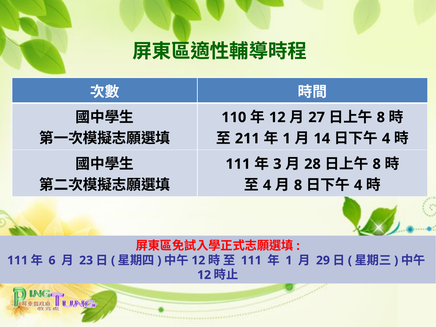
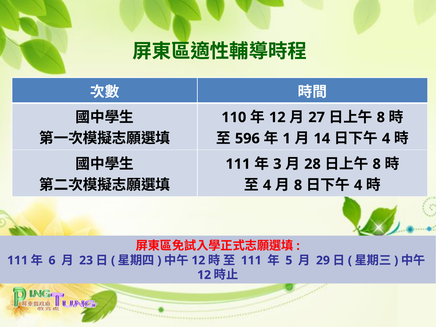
211: 211 -> 596 (247, 138)
1: 1 -> 5 (289, 260)
